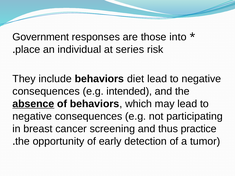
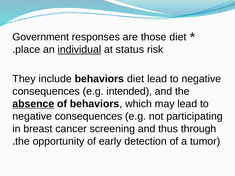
those into: into -> diet (178, 37)
individual underline: none -> present (79, 50)
series: series -> status (130, 50)
practice: practice -> through (199, 129)
